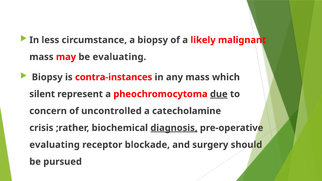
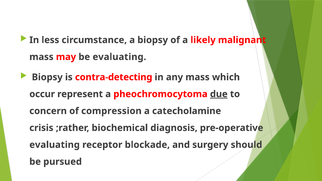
contra-instances: contra-instances -> contra-detecting (114, 77)
silent: silent -> occur (42, 94)
uncontrolled: uncontrolled -> compression (111, 111)
diagnosis underline: present -> none (174, 128)
